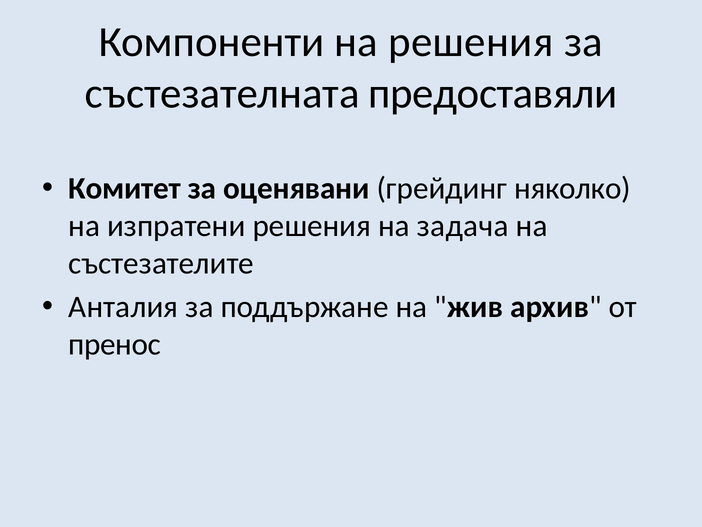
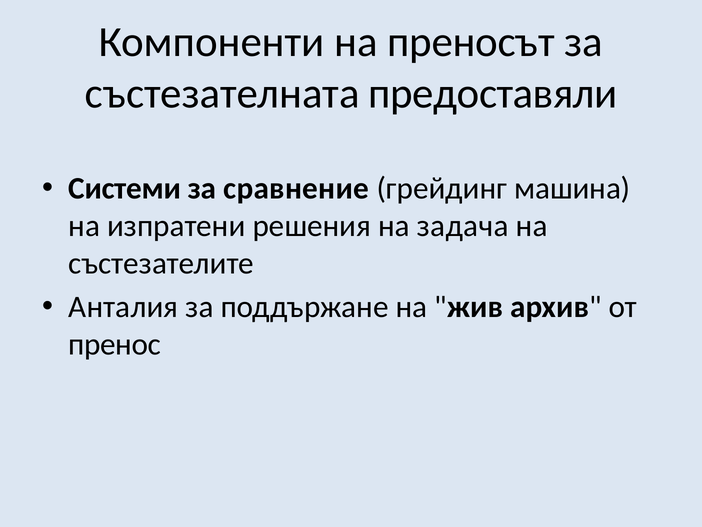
на решения: решения -> преносът (471, 42)
Комитет: Комитет -> Системи (125, 188)
оценявани: оценявани -> сравнение (296, 188)
няколко: няколко -> машина (572, 188)
